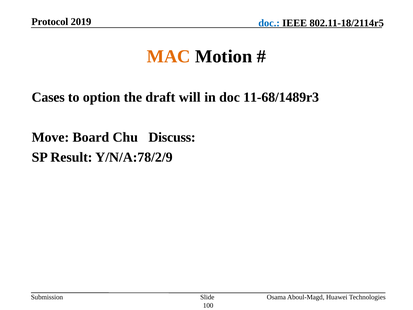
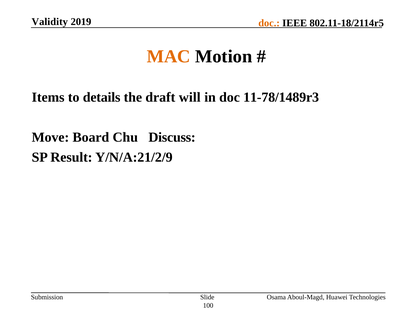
Protocol: Protocol -> Validity (50, 22)
doc colour: blue -> orange (269, 23)
Cases: Cases -> Items (48, 97)
option: option -> details (102, 97)
11-68/1489r3: 11-68/1489r3 -> 11-78/1489r3 (281, 97)
Y/N/A:78/2/9: Y/N/A:78/2/9 -> Y/N/A:21/2/9 (134, 157)
